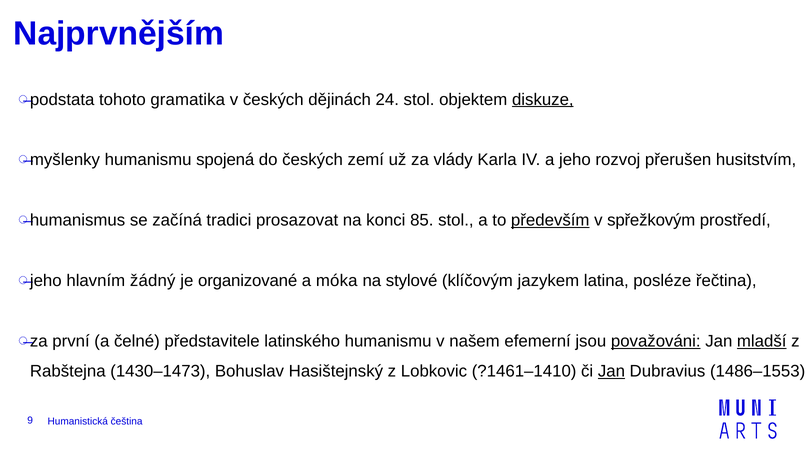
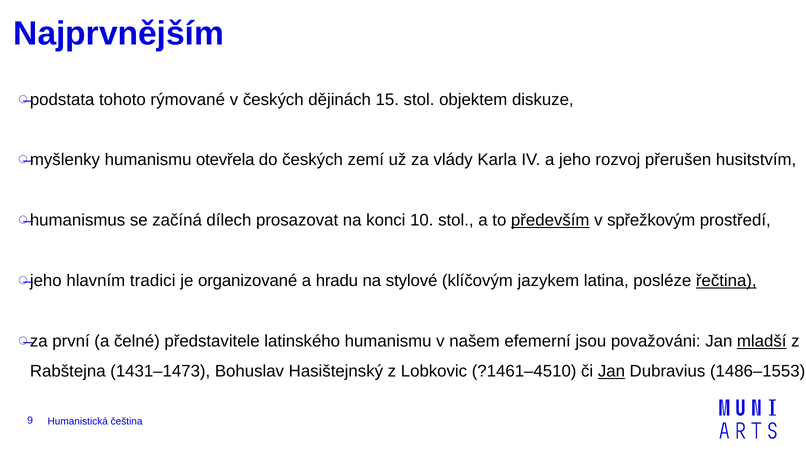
gramatika: gramatika -> rýmované (188, 100)
24: 24 -> 15 (387, 100)
diskuze underline: present -> none (543, 100)
spojená: spojená -> otevřela (225, 160)
tradici: tradici -> dílech (229, 220)
85: 85 -> 10 (422, 220)
žádný: žádný -> tradici (153, 281)
móka: móka -> hradu (337, 281)
řečtina underline: none -> present (726, 281)
považováni underline: present -> none (656, 341)
1430–1473: 1430–1473 -> 1431–1473 (160, 372)
?1461–1410: ?1461–1410 -> ?1461–4510 (524, 372)
